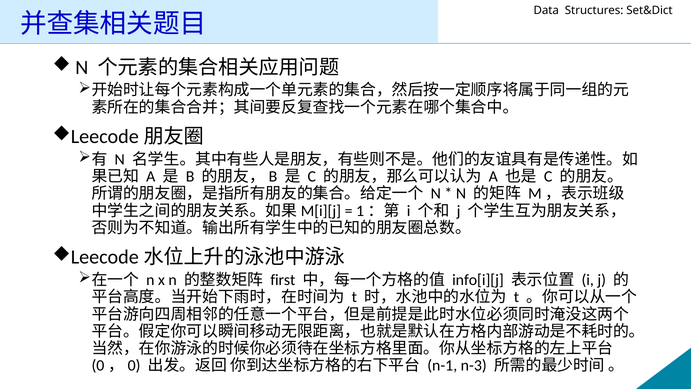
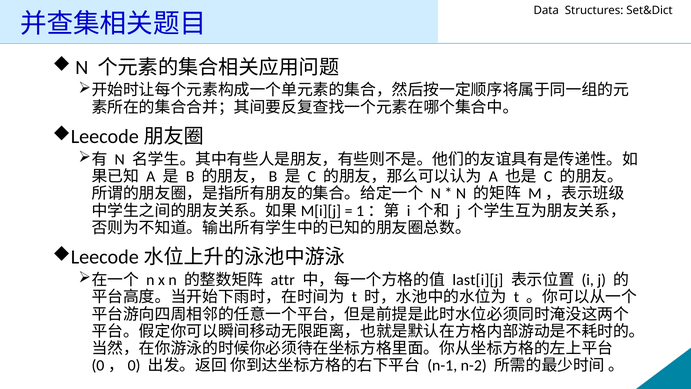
first: first -> attr (283, 280)
info[i][j: info[i][j -> last[i][j (478, 280)
n-3: n-3 -> n-2 (474, 365)
